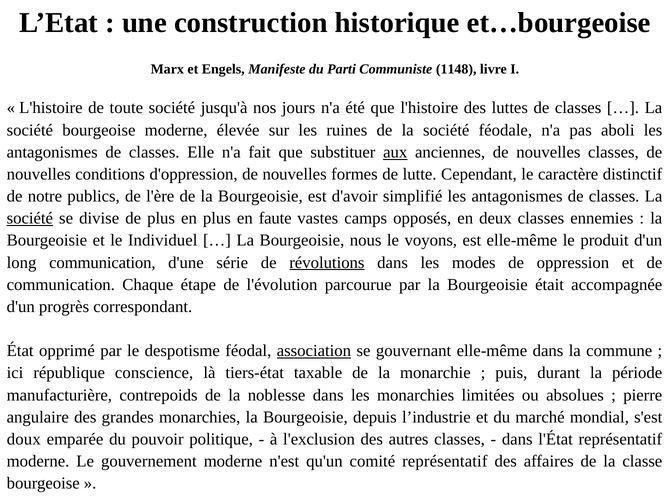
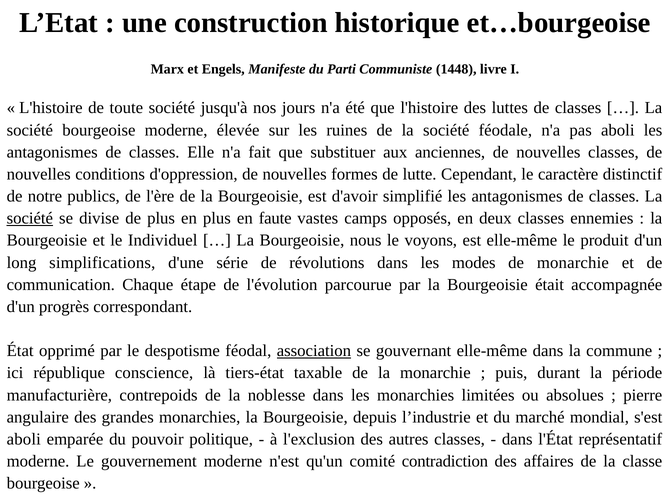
1148: 1148 -> 1448 (456, 69)
aux underline: present -> none (395, 152)
long communication: communication -> simplifications (102, 263)
révolutions underline: present -> none (327, 263)
de oppression: oppression -> monarchie (573, 263)
doux: doux -> aboli (24, 440)
comité représentatif: représentatif -> contradiction (445, 462)
